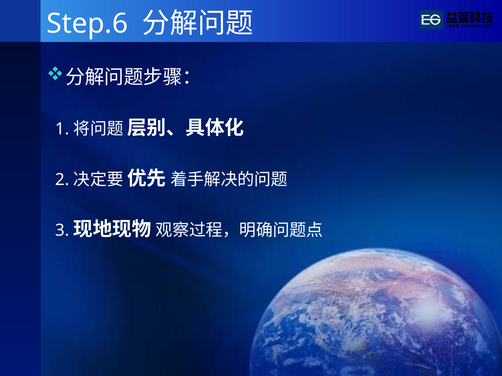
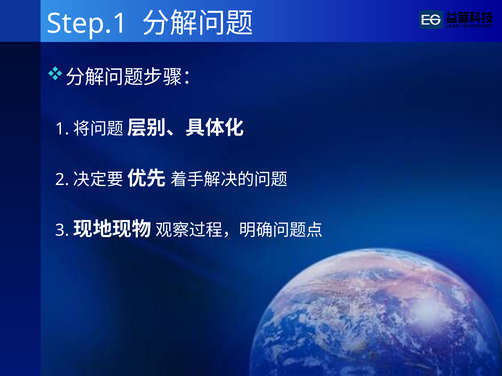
Step.6: Step.6 -> Step.1 (87, 24)
